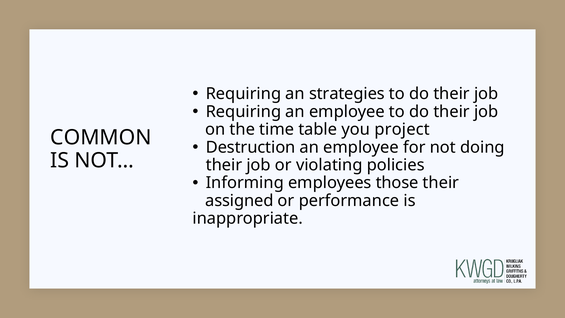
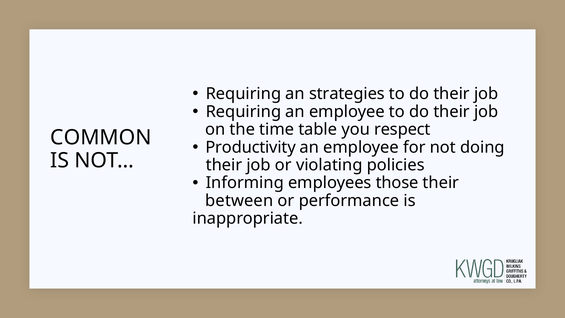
project: project -> respect (402, 129)
Destruction: Destruction -> Productivity (251, 147)
assigned: assigned -> between (239, 201)
